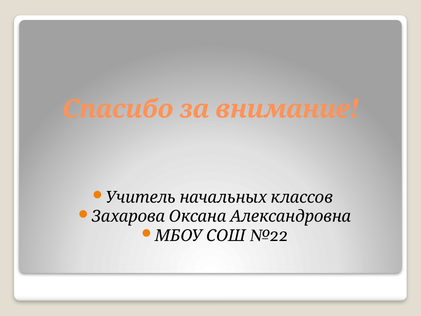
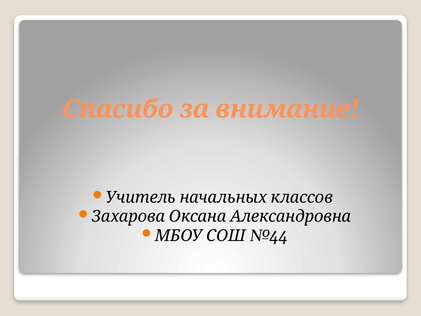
№22: №22 -> №44 (269, 235)
